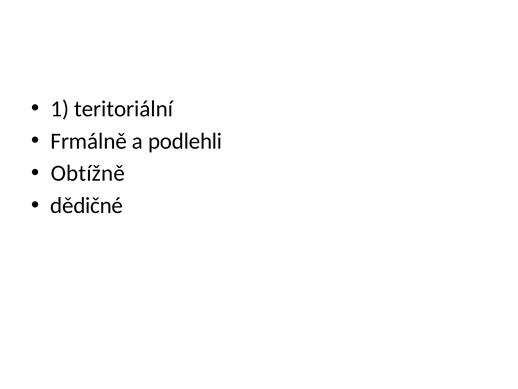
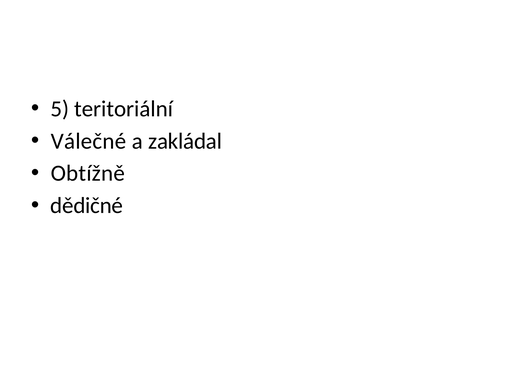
1: 1 -> 5 (60, 109)
Frmálně: Frmálně -> Válečné (89, 141)
podlehli: podlehli -> zakládal (185, 141)
